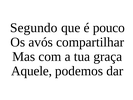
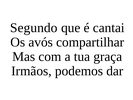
pouco: pouco -> cantai (109, 28)
Aquele: Aquele -> Irmãos (31, 71)
